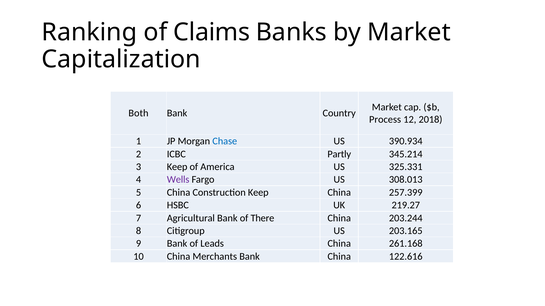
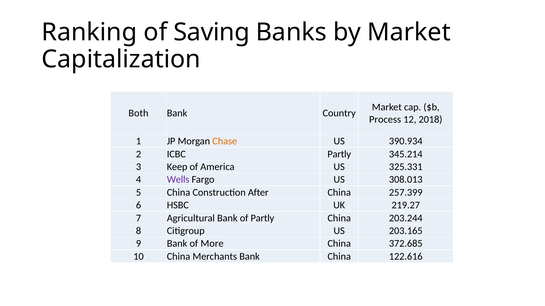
Claims: Claims -> Saving (212, 32)
Chase colour: blue -> orange (225, 141)
Construction Keep: Keep -> After (258, 193)
of There: There -> Partly (262, 218)
Leads: Leads -> More (212, 244)
261.168: 261.168 -> 372.685 (406, 244)
